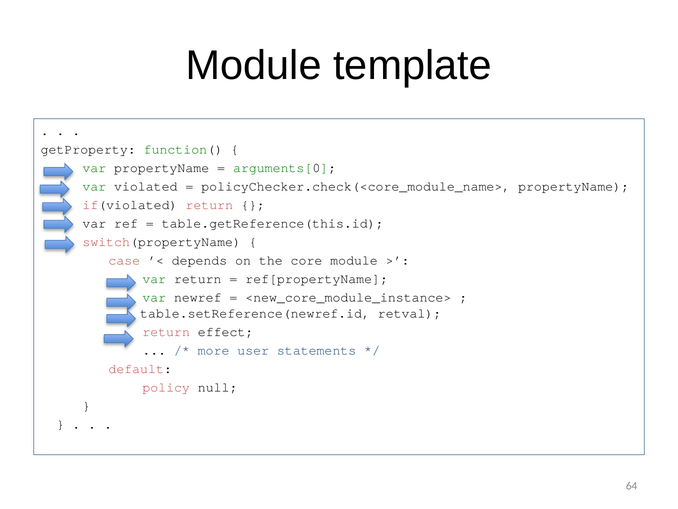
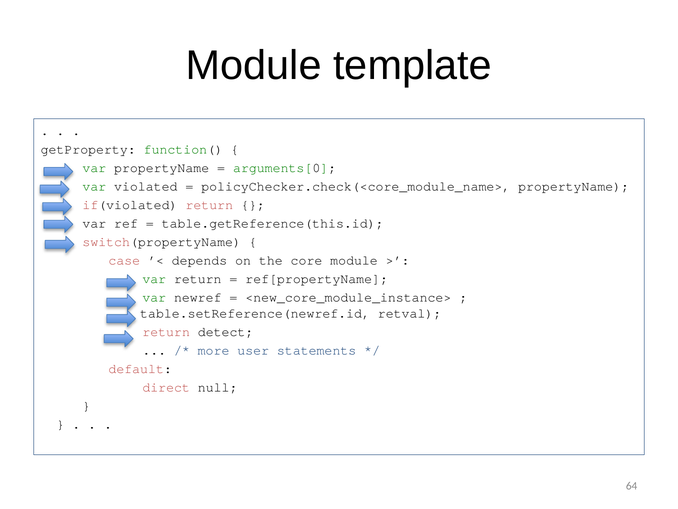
effect: effect -> detect (226, 331)
policy: policy -> direct (166, 387)
